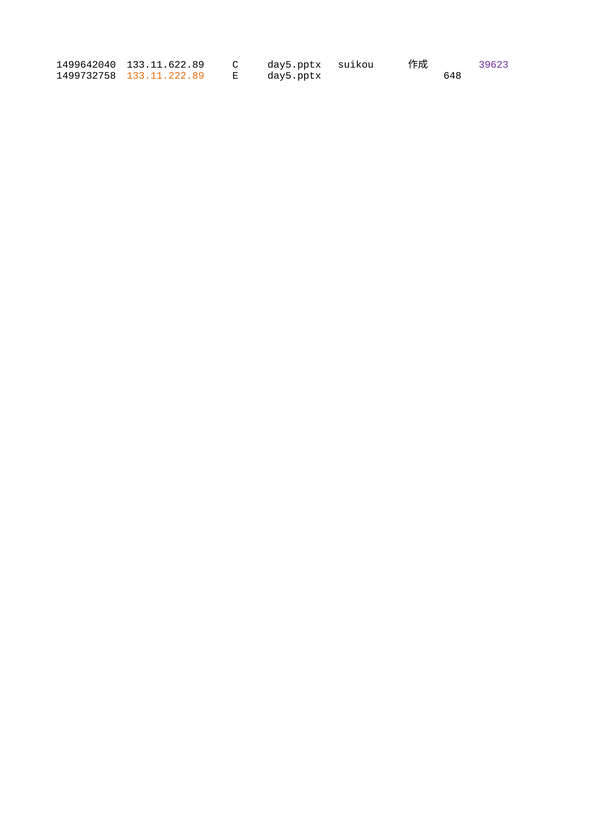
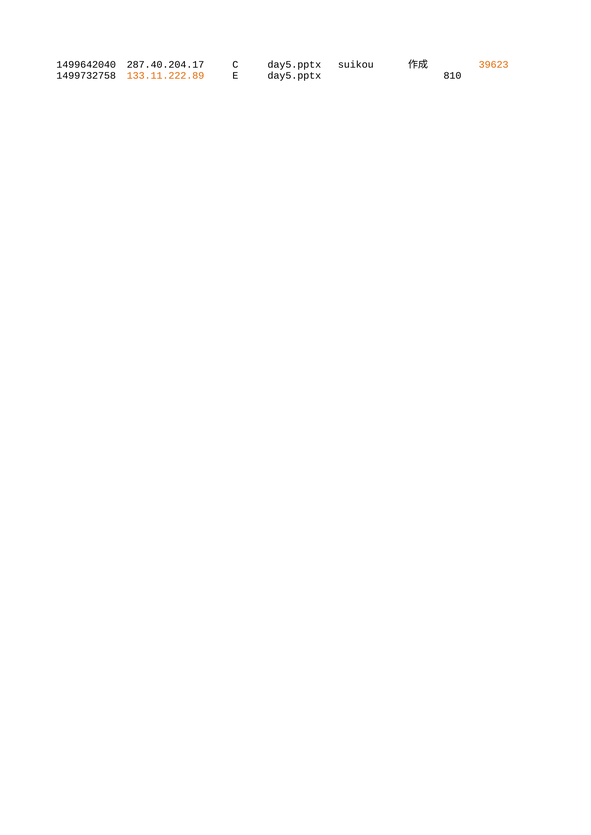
133.11.622.89: 133.11.622.89 -> 287.40.204.17 (165, 65)
39623 colour: purple -> orange (494, 65)
648: 648 -> 810 (452, 76)
